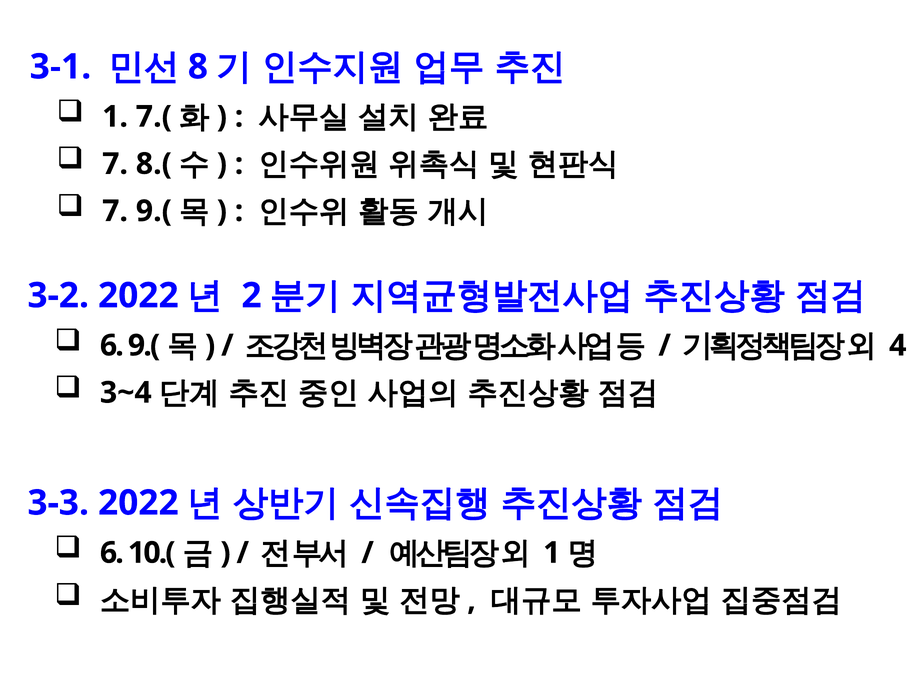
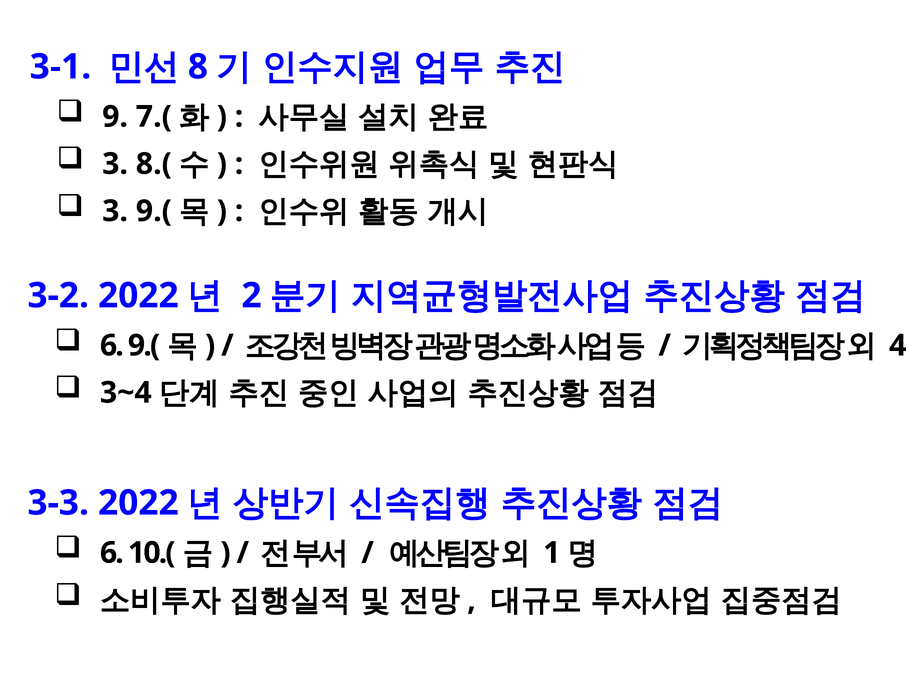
1: 1 -> 9 (115, 117)
7: 7 -> 3 (115, 164)
7: 7 -> 3 (115, 211)
